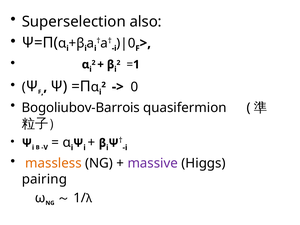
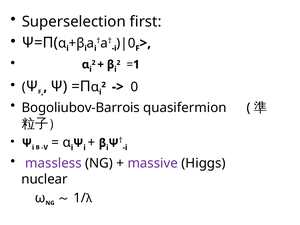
also: also -> first (146, 22)
massless colour: orange -> purple (53, 163)
pairing: pairing -> nuclear (45, 179)
